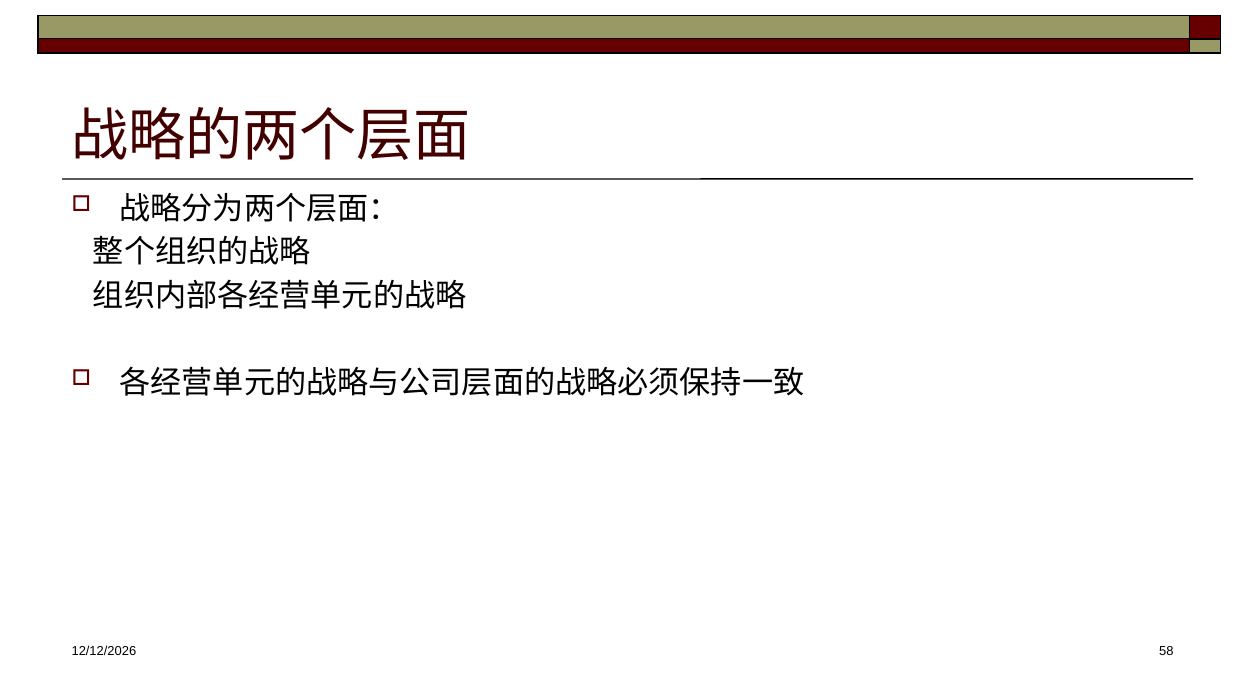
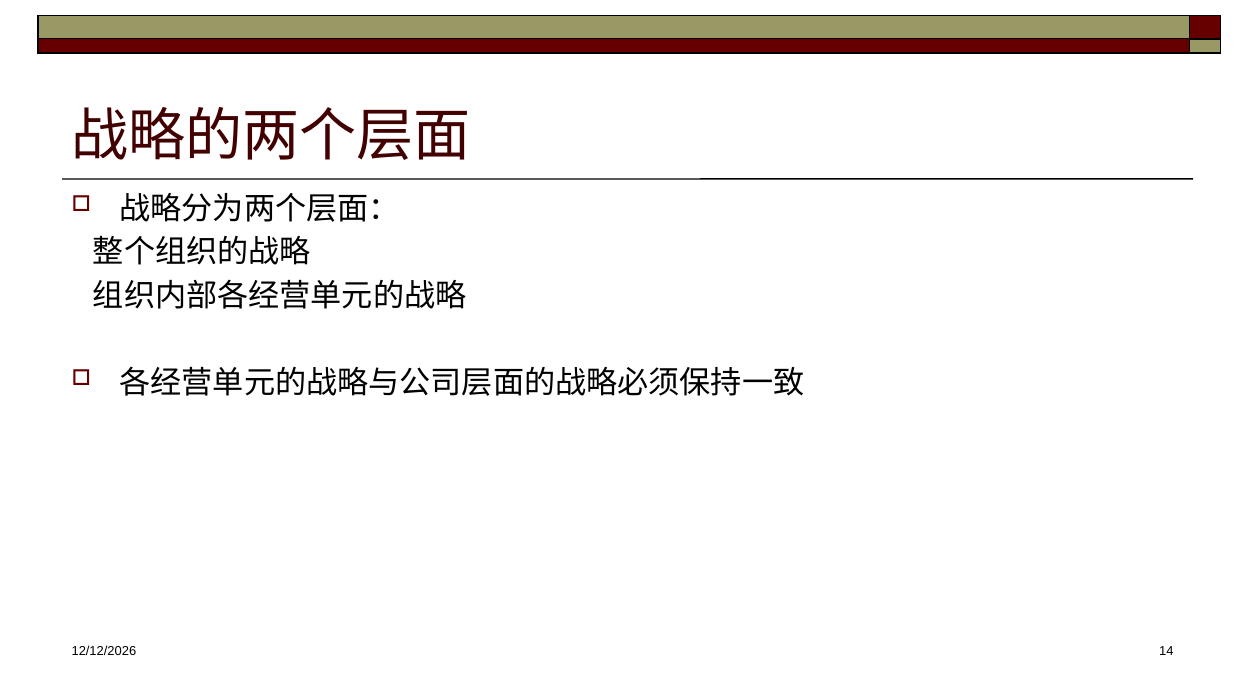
58: 58 -> 14 (1166, 651)
